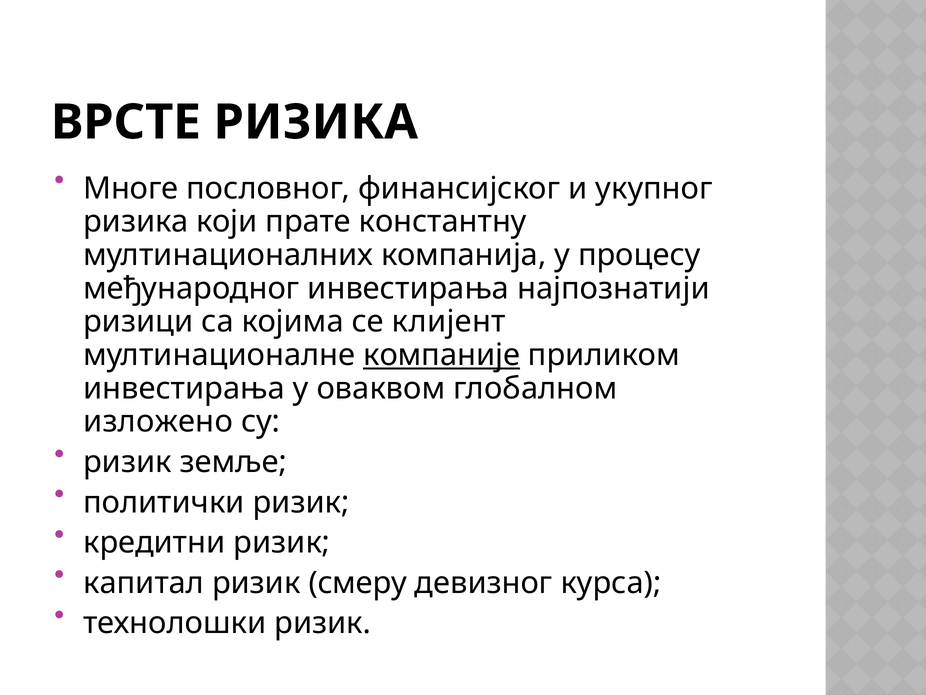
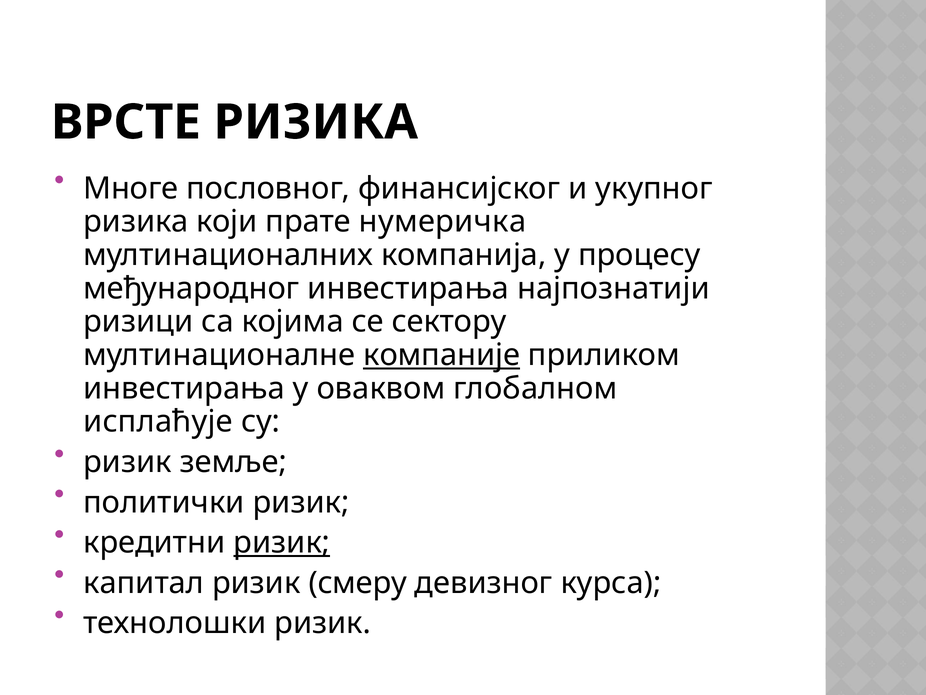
константну: константну -> нумеричка (443, 222)
клијент: клијент -> сектору (449, 322)
изложено: изложено -> исплаћује (158, 421)
ризик underline: none -> present (282, 542)
